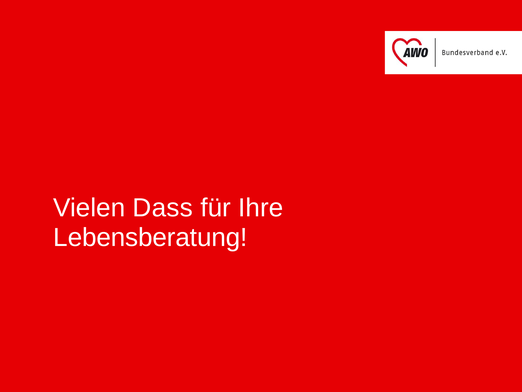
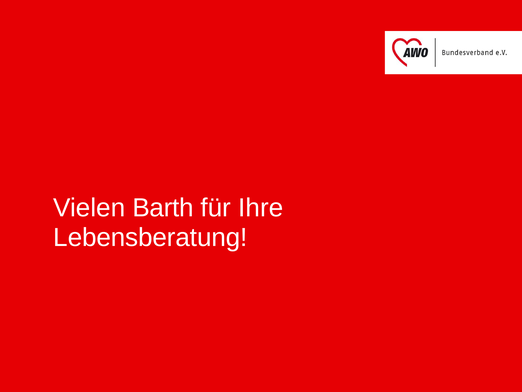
Dass: Dass -> Barth (163, 208)
